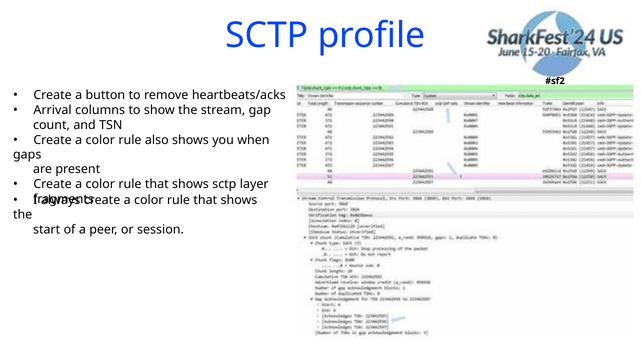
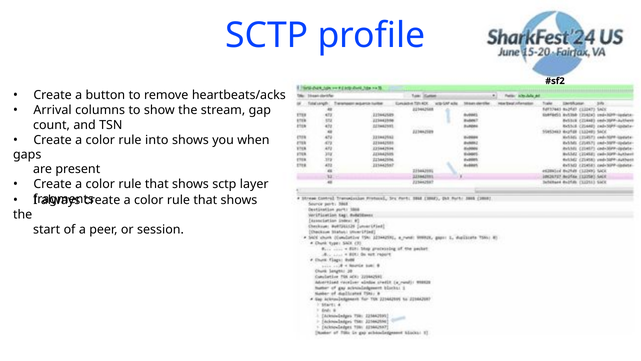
also: also -> into (157, 140)
